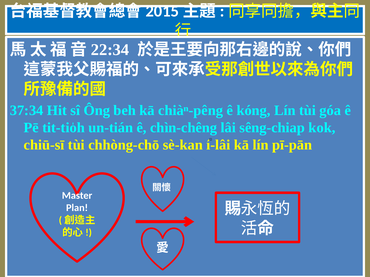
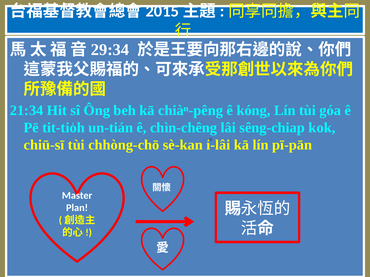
22:34: 22:34 -> 29:34 (110, 50)
37:34: 37:34 -> 21:34 (27, 111)
